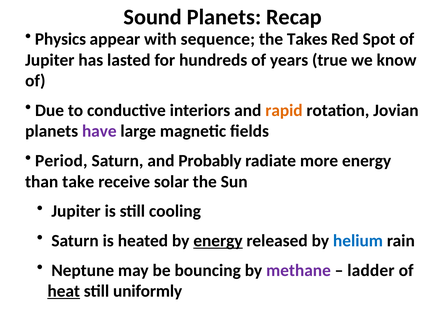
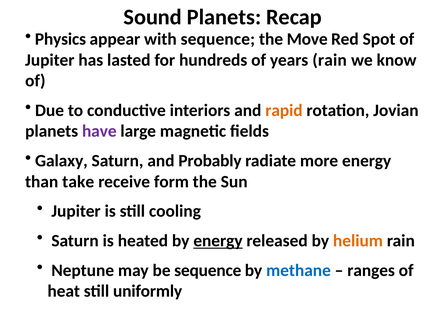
Takes: Takes -> Move (307, 39)
years true: true -> rain (330, 60)
Period: Period -> Galaxy (61, 161)
solar: solar -> form (171, 182)
helium colour: blue -> orange (358, 241)
be bouncing: bouncing -> sequence (208, 270)
methane colour: purple -> blue (298, 270)
ladder: ladder -> ranges (371, 270)
heat underline: present -> none (64, 291)
